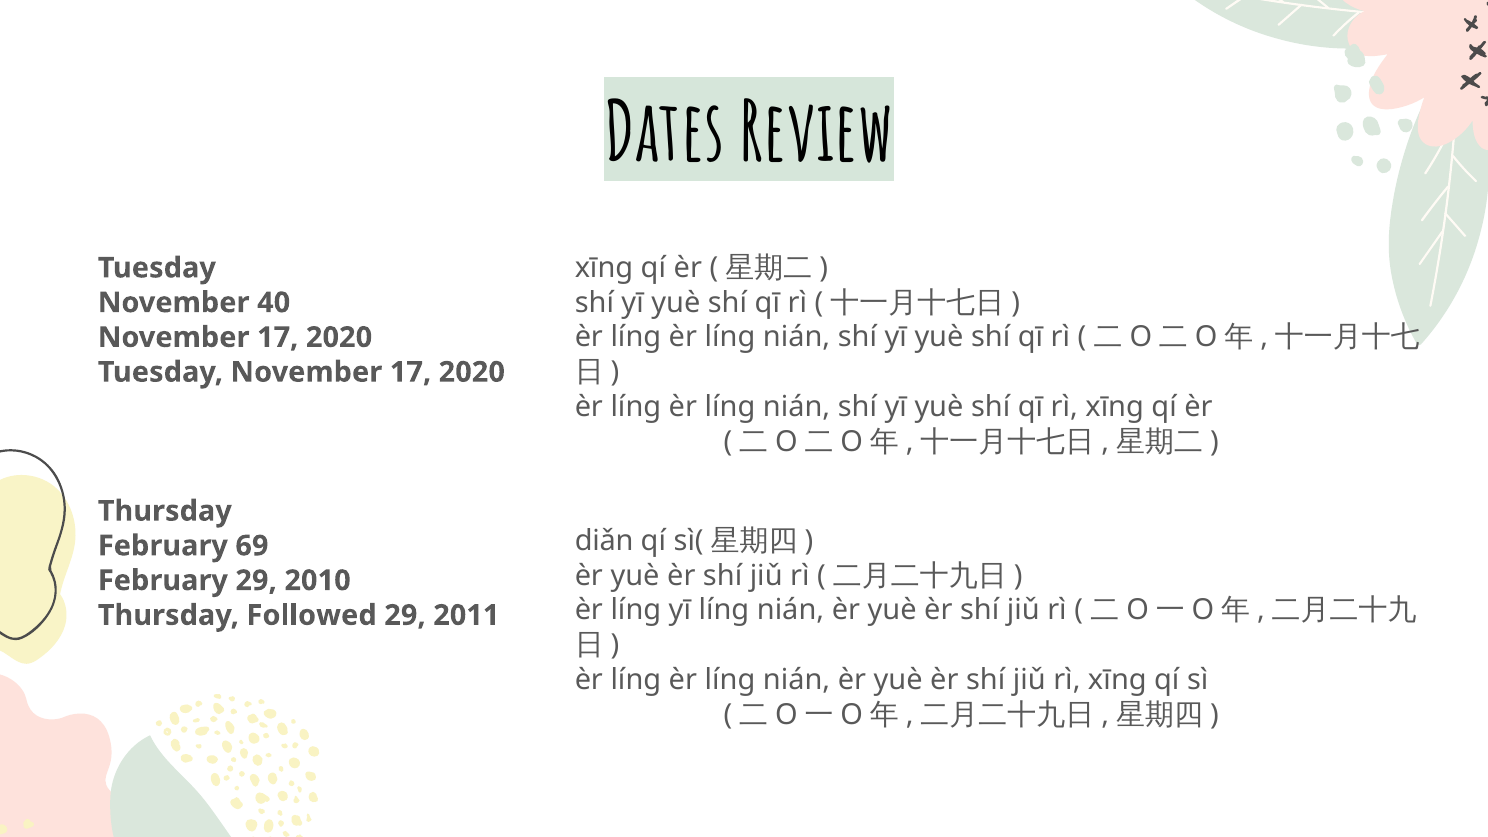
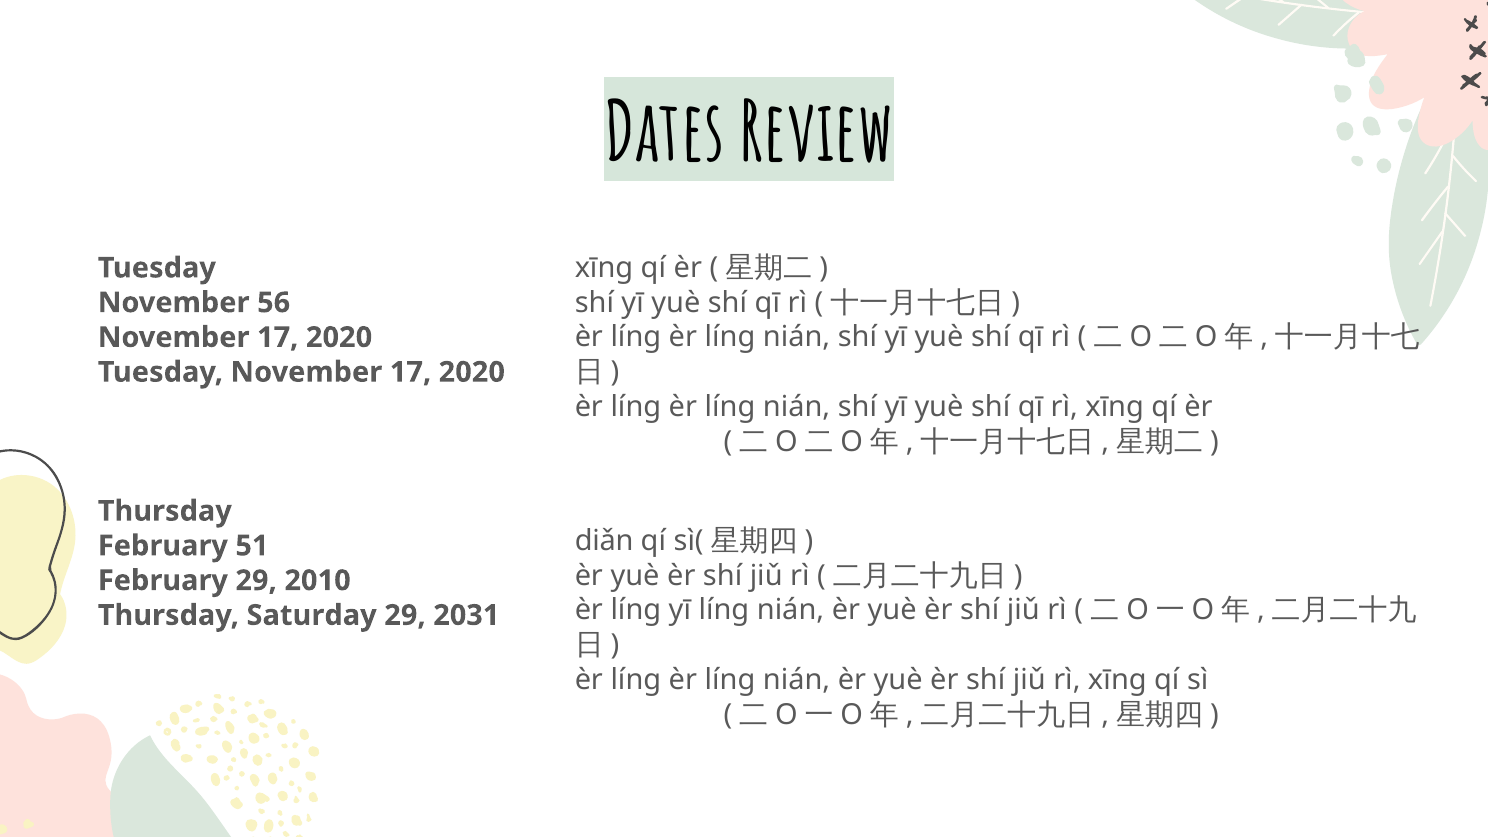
40: 40 -> 56 (274, 303)
69: 69 -> 51 (252, 546)
Followed: Followed -> Saturday (312, 615)
2011: 2011 -> 2031 (466, 615)
